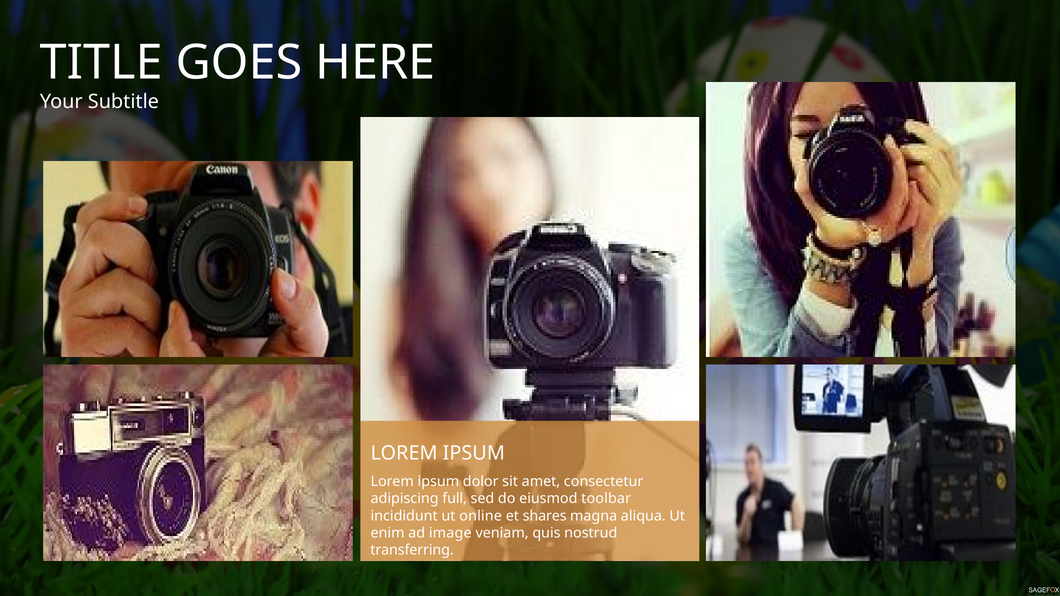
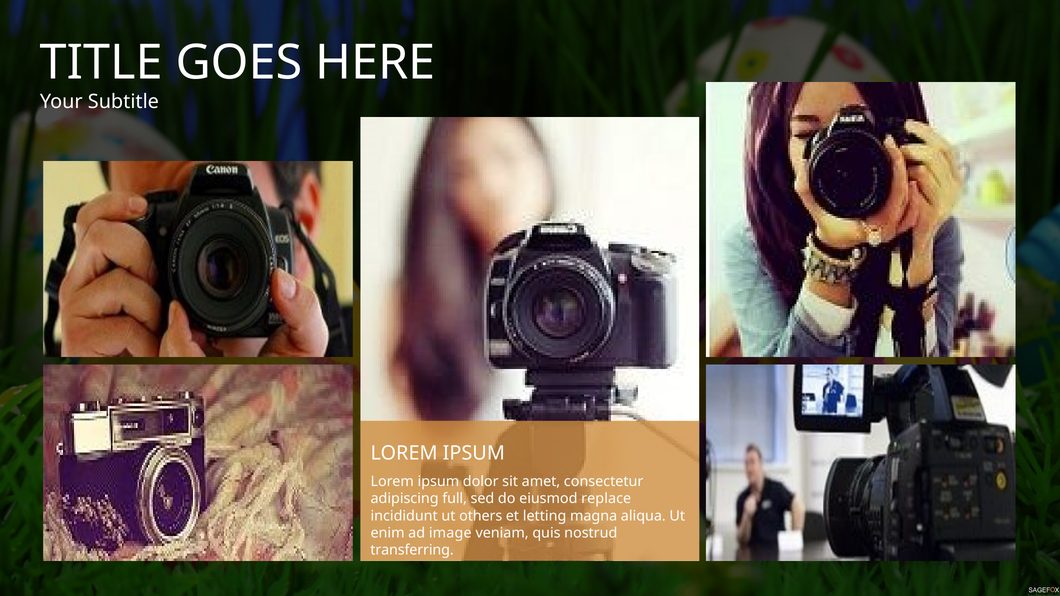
toolbar: toolbar -> replace (606, 499)
online: online -> others (481, 516)
shares: shares -> letting (545, 516)
